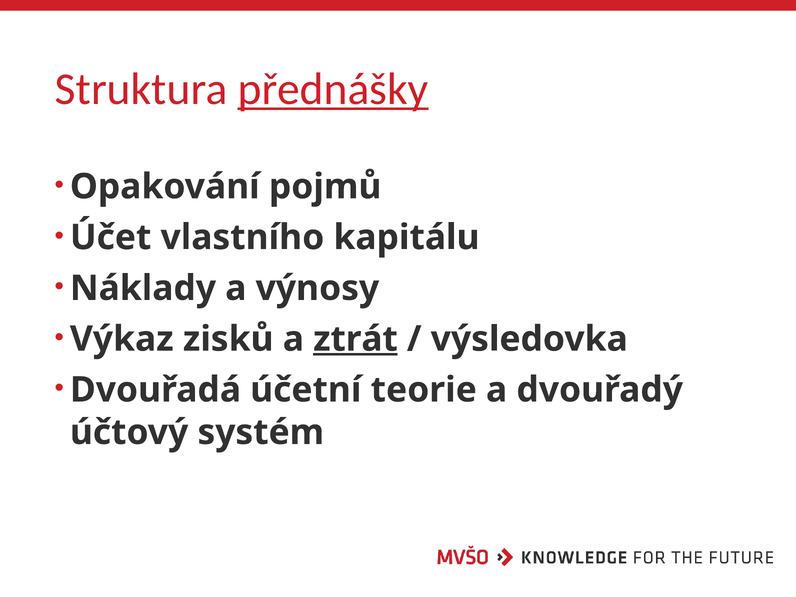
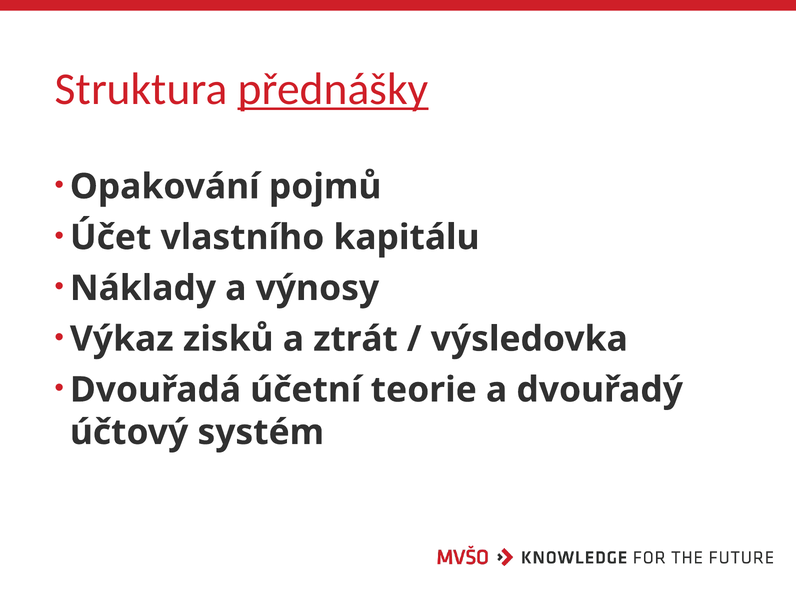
ztrát underline: present -> none (355, 339)
